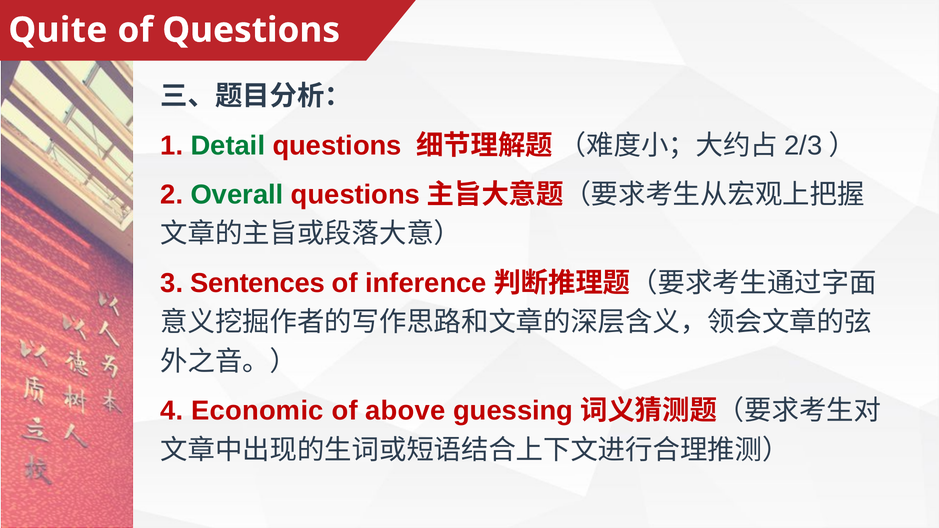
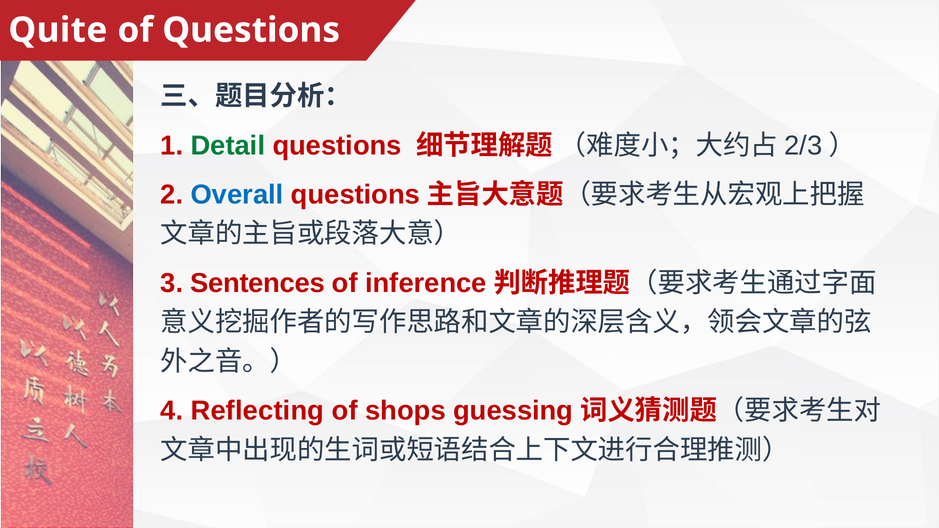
Overall colour: green -> blue (237, 195)
Economic: Economic -> Reflecting (257, 411)
above: above -> shops (405, 411)
